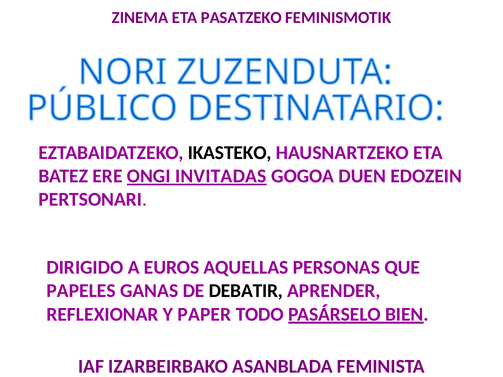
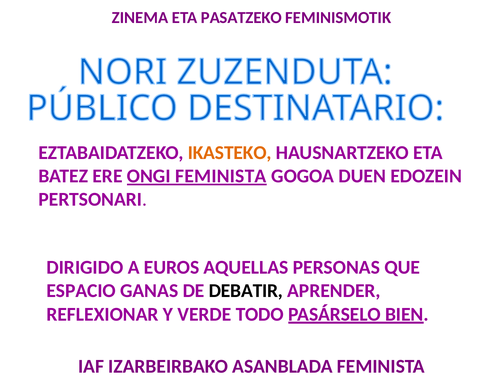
IKASTEKO colour: black -> orange (230, 153)
ONGI INVITADAS: INVITADAS -> FEMINISTA (221, 176)
PAPELES: PAPELES -> ESPACIO (81, 291)
PAPER: PAPER -> VERDE (204, 315)
